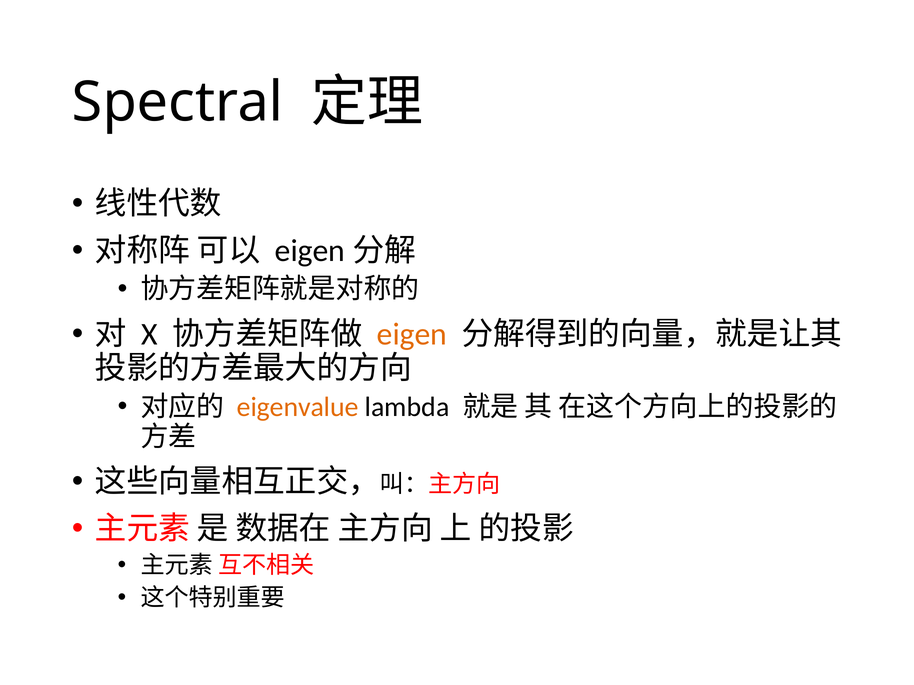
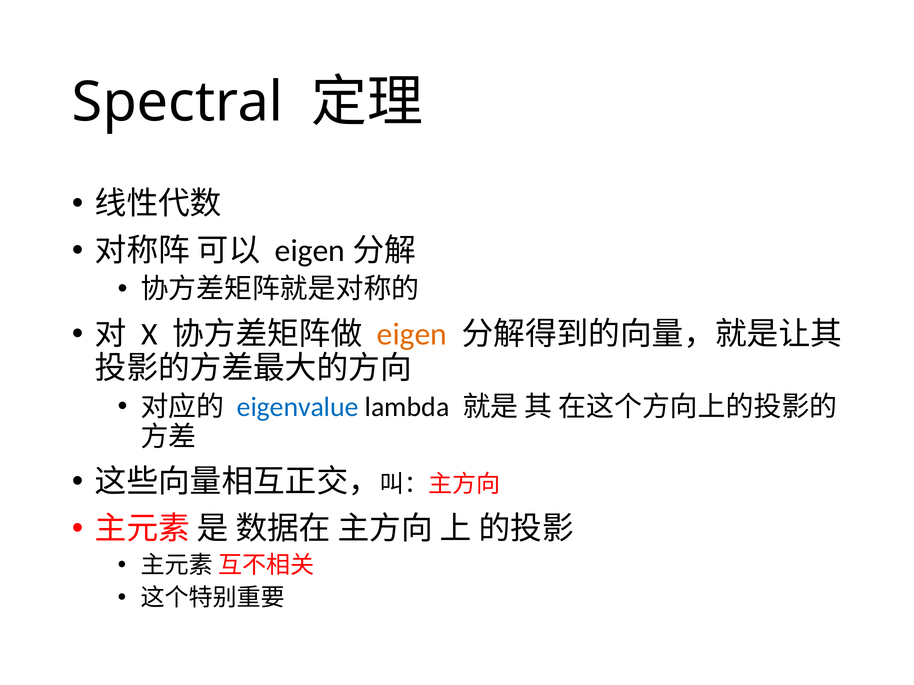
eigenvalue colour: orange -> blue (298, 407)
